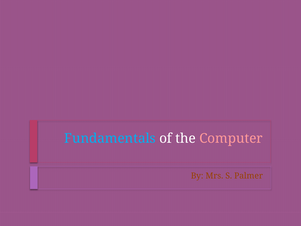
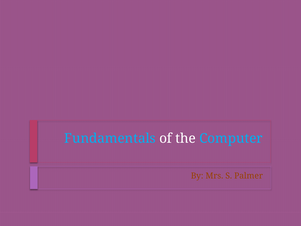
Computer colour: pink -> light blue (231, 138)
